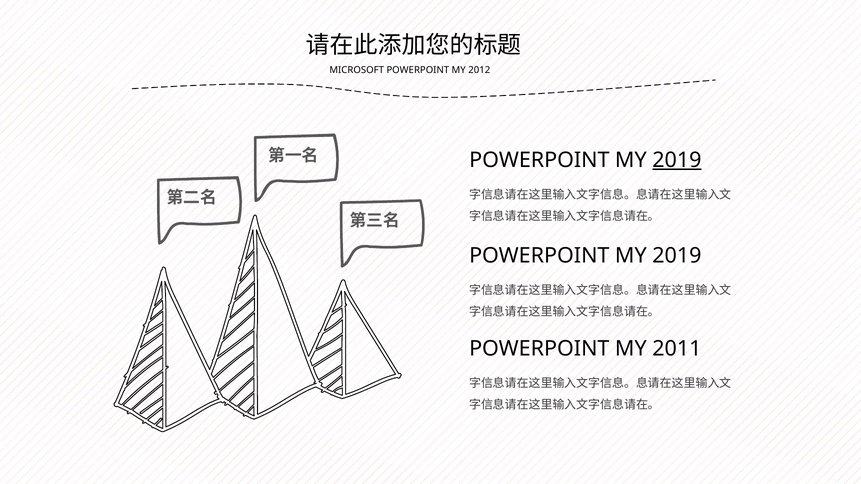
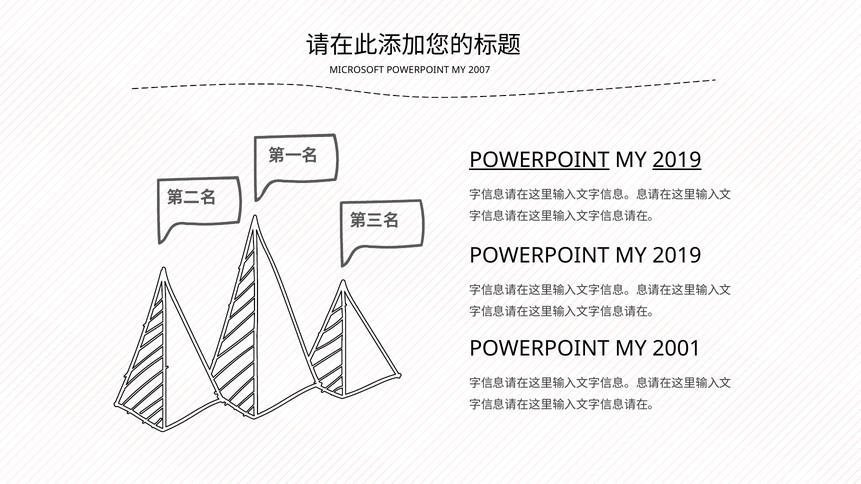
2012: 2012 -> 2007 (479, 70)
POWERPOINT underline: none -> present (539, 160)
2011: 2011 -> 2001 (677, 349)
